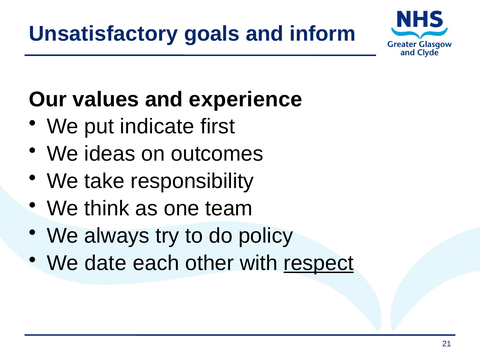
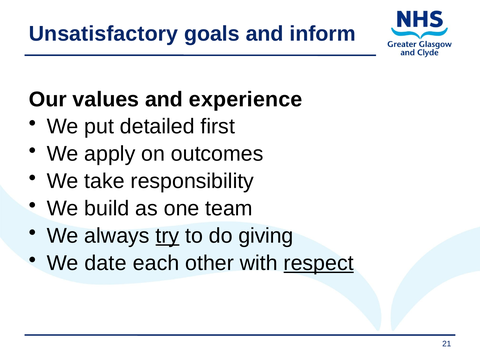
indicate: indicate -> detailed (157, 127)
ideas: ideas -> apply (110, 154)
think: think -> build (107, 209)
try underline: none -> present (167, 236)
policy: policy -> giving (266, 236)
